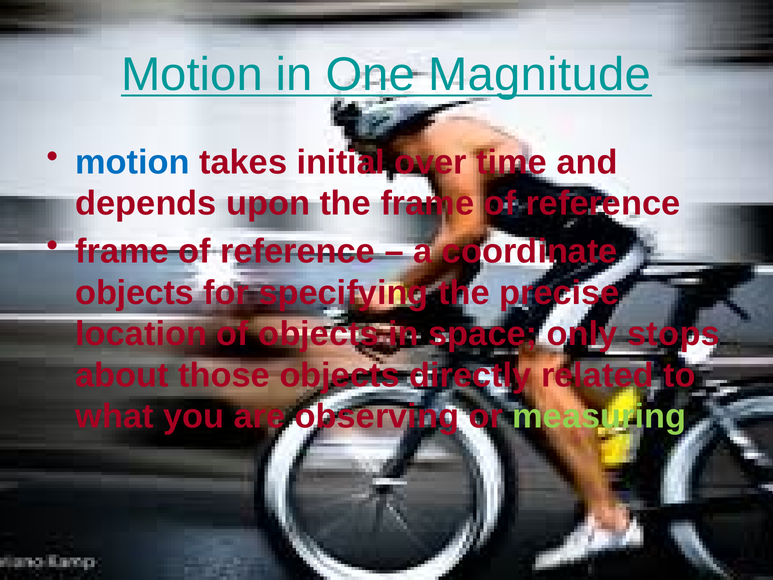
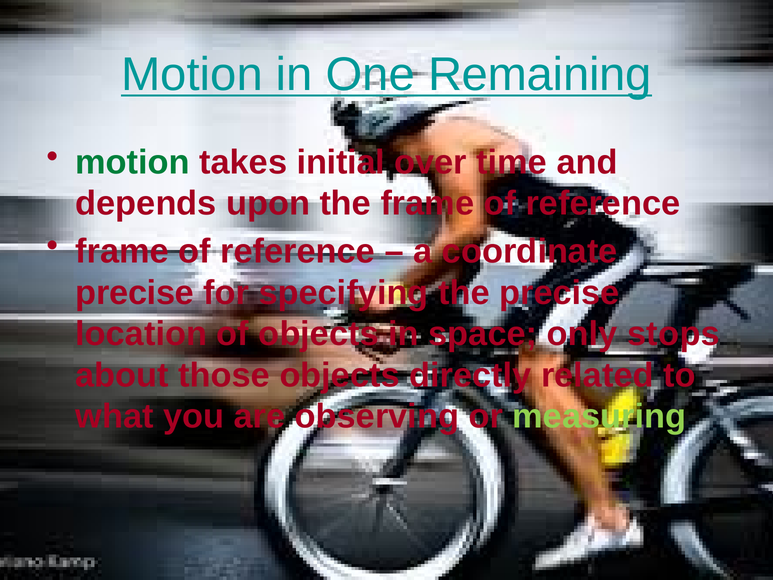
Magnitude: Magnitude -> Remaining (540, 75)
motion colour: blue -> green (133, 162)
objects: objects -> precise (135, 293)
